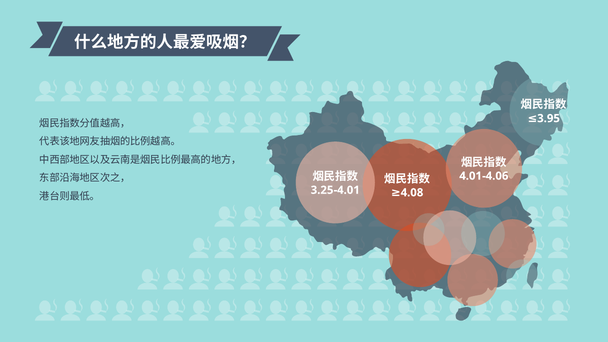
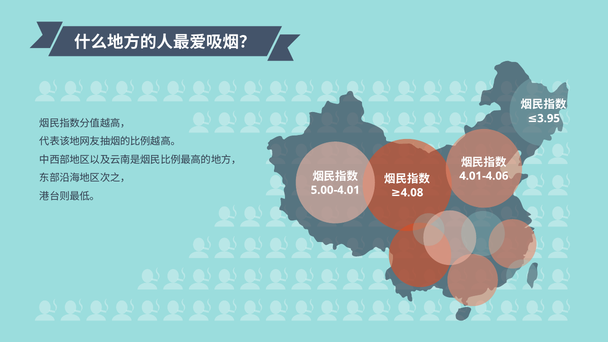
3.25-4.01: 3.25-4.01 -> 5.00-4.01 (335, 190)
